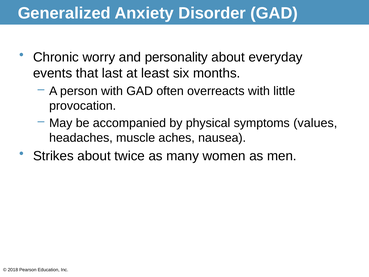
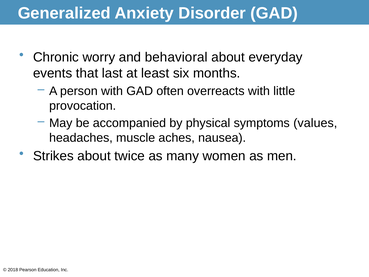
personality: personality -> behavioral (176, 57)
